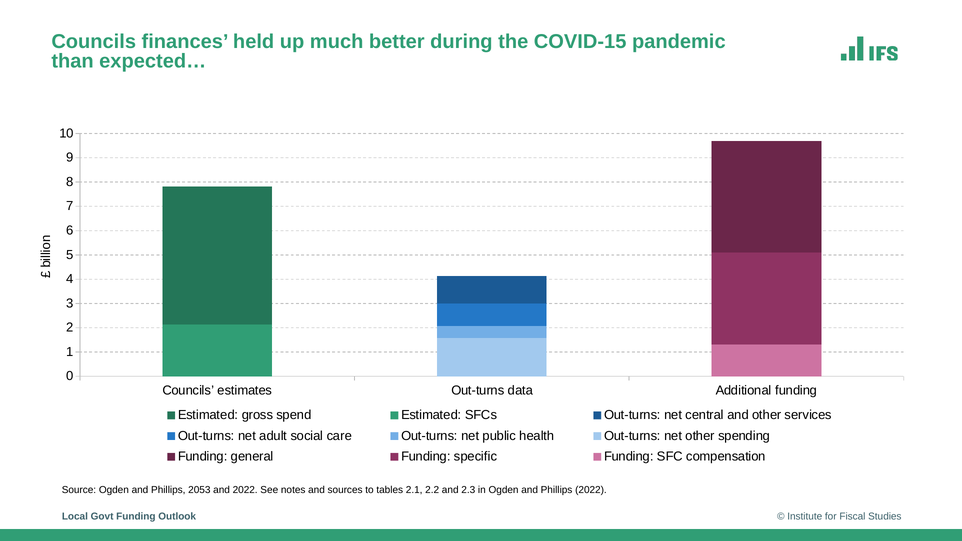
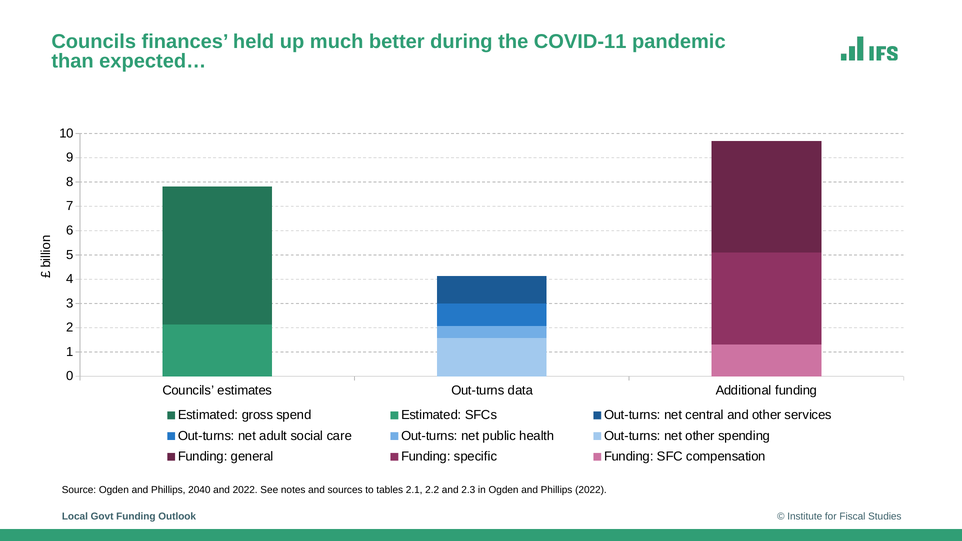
COVID-15: COVID-15 -> COVID-11 (580, 42)
2053: 2053 -> 2040 (199, 490)
